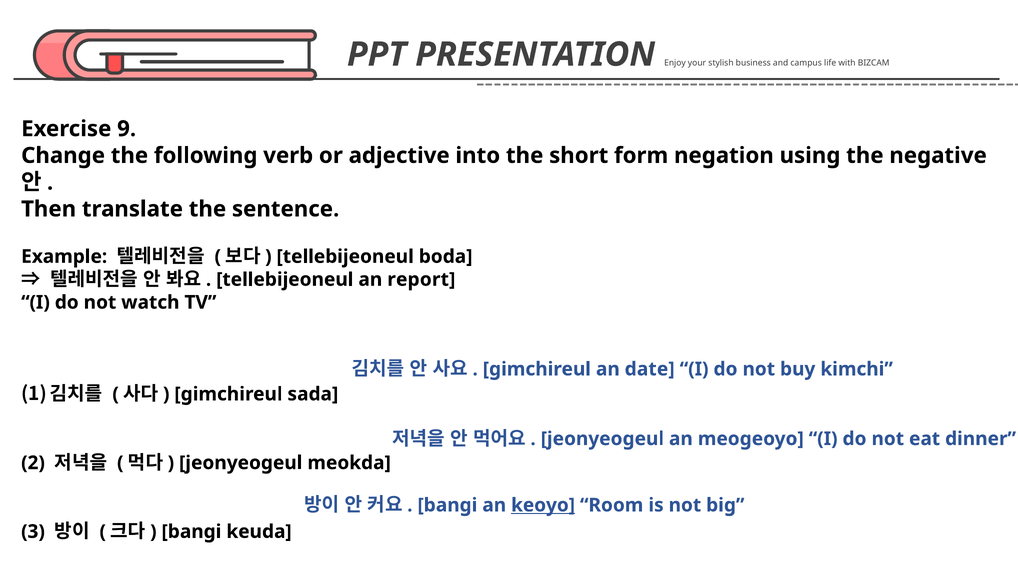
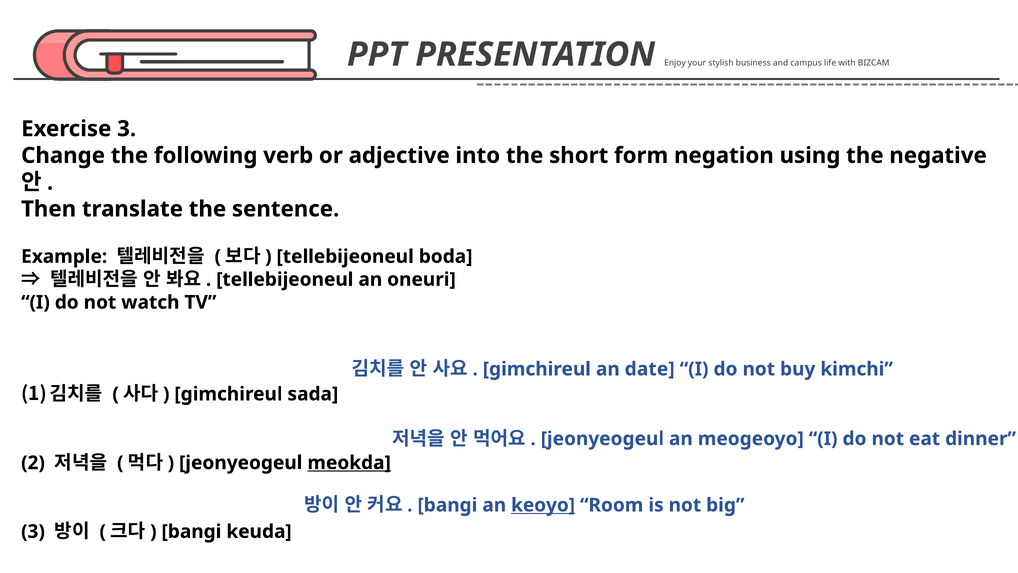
Exercise 9: 9 -> 3 (127, 129)
report: report -> oneuri (421, 279)
meokda underline: none -> present (349, 463)
